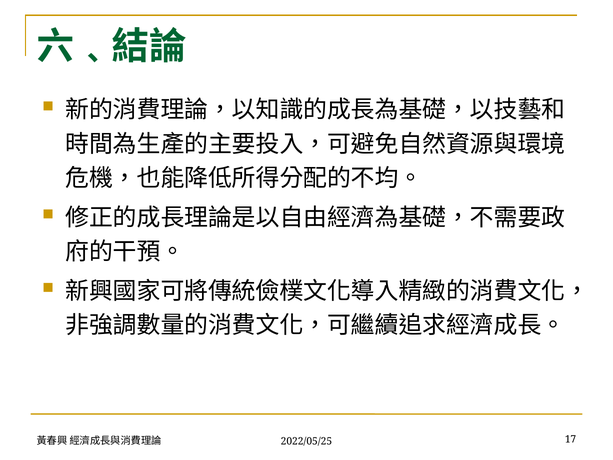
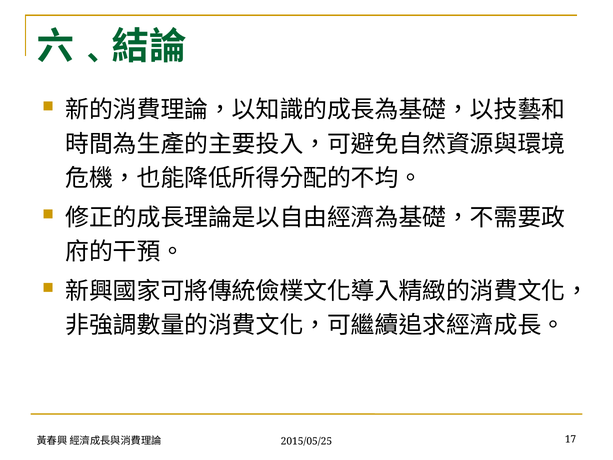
2022/05/25: 2022/05/25 -> 2015/05/25 (306, 441)
